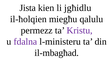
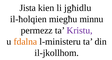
qalulu: qalulu -> minnu (91, 19)
fdalna colour: purple -> orange (25, 42)
il-mbagħad: il-mbagħad -> il-jkollhom (57, 53)
